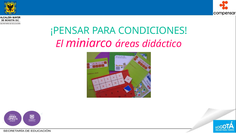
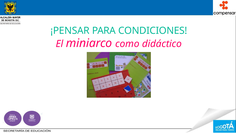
áreas: áreas -> como (127, 44)
